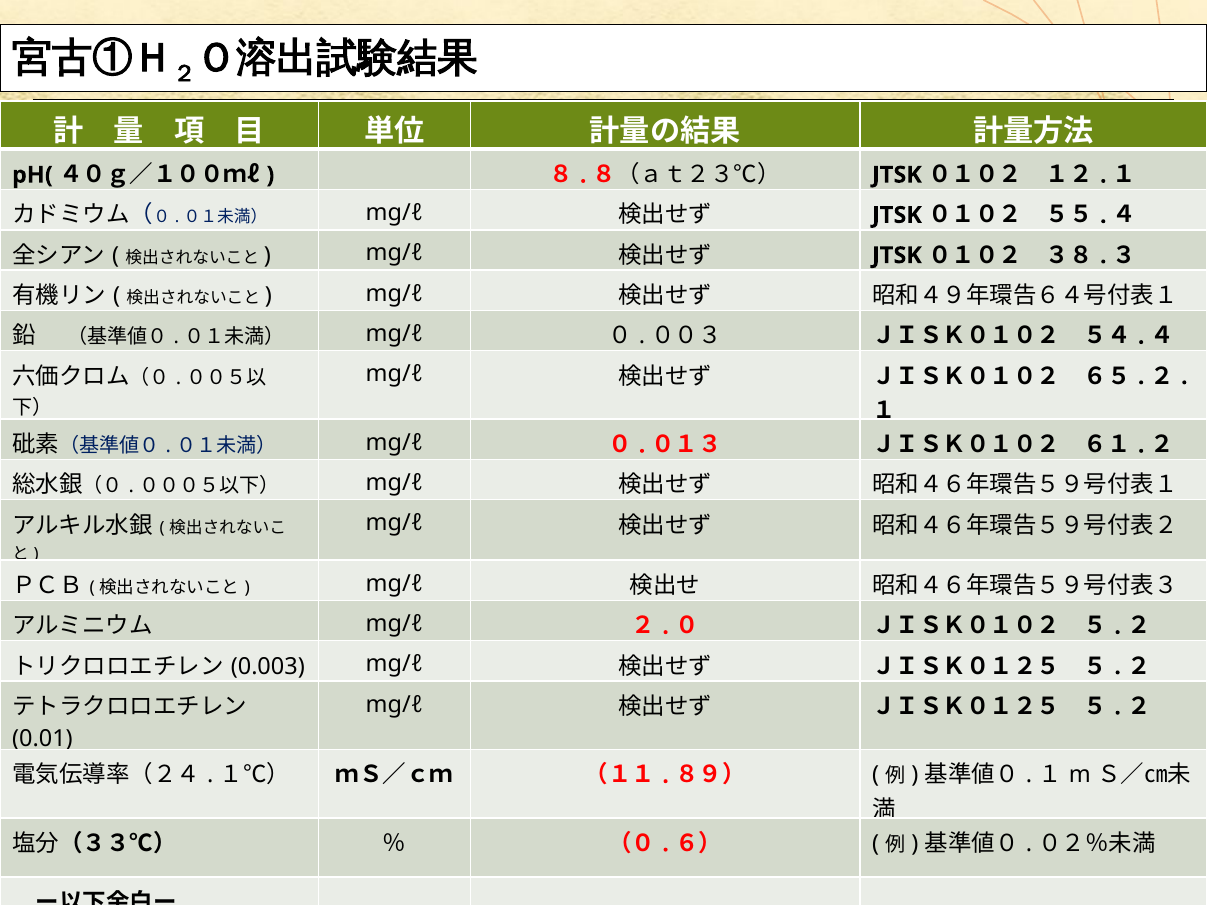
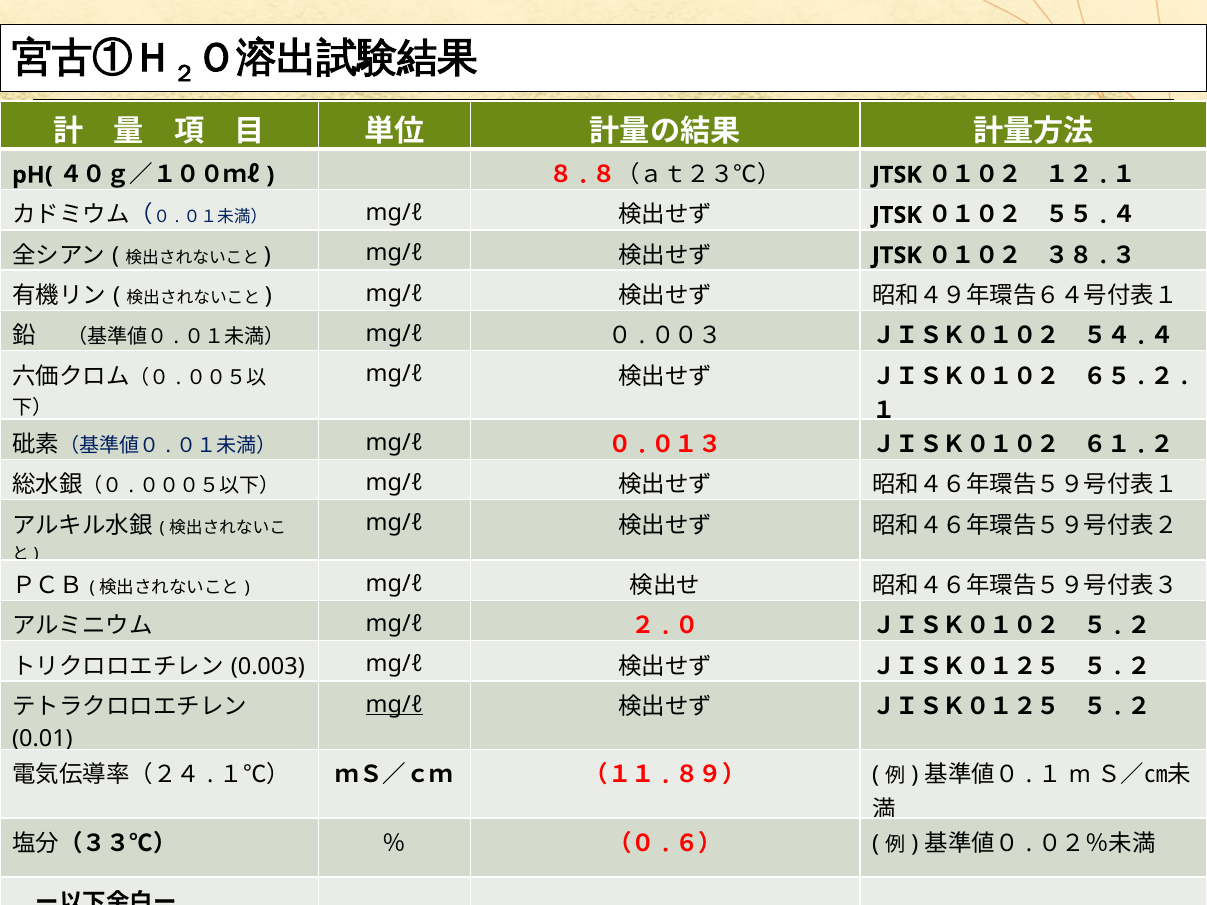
mg/ℓ underline: none -> present (394, 705)
